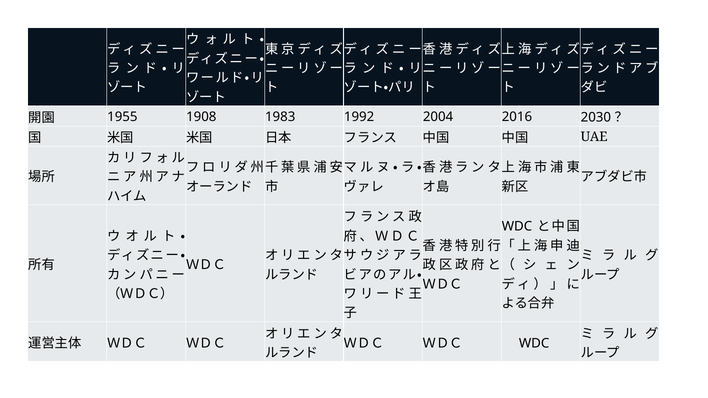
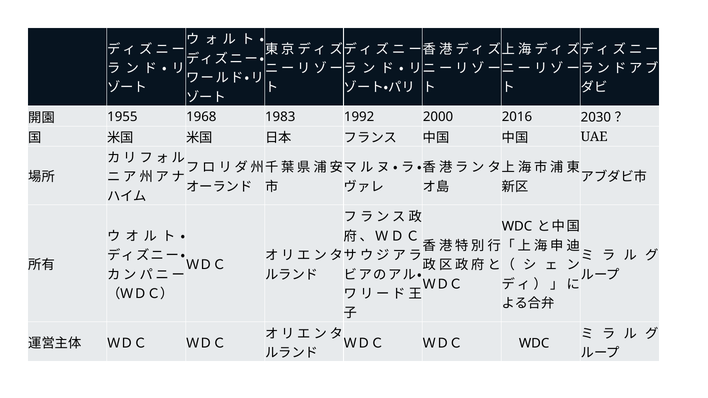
1908: 1908 -> 1968 (201, 117)
2004: 2004 -> 2000 (438, 117)
